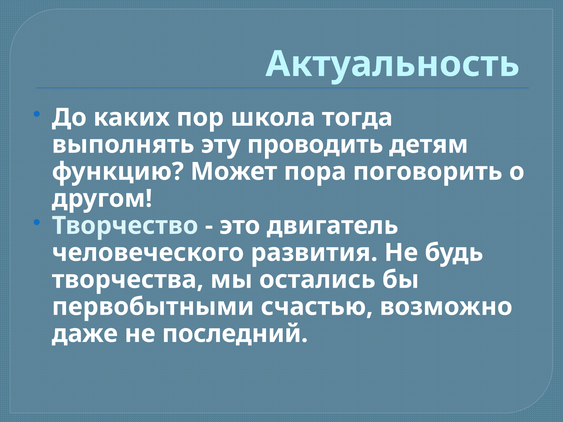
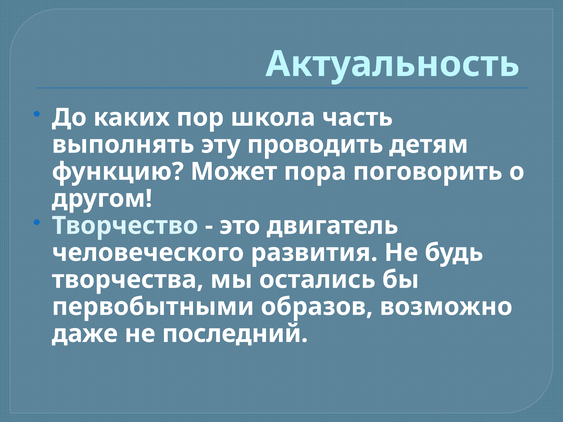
тогда: тогда -> часть (357, 118)
счастью: счастью -> образов (317, 307)
